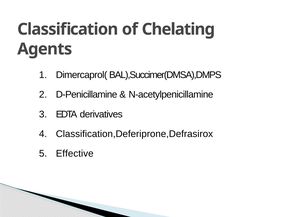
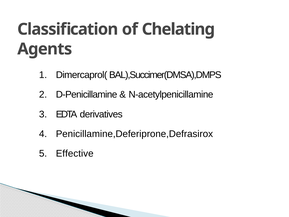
Classification,Deferiprone,Defrasirox: Classification,Deferiprone,Defrasirox -> Penicillamine,Deferiprone,Defrasirox (134, 134)
